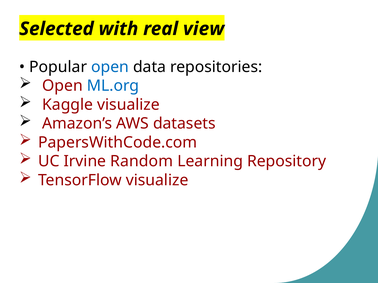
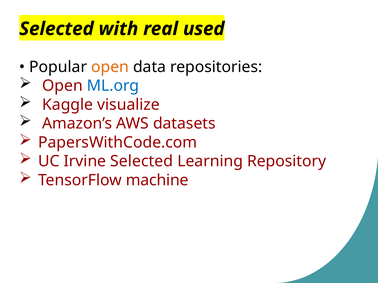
view: view -> used (204, 29)
open colour: blue -> orange (110, 67)
Irvine Random: Random -> Selected (142, 162)
TensorFlow visualize: visualize -> machine (157, 180)
